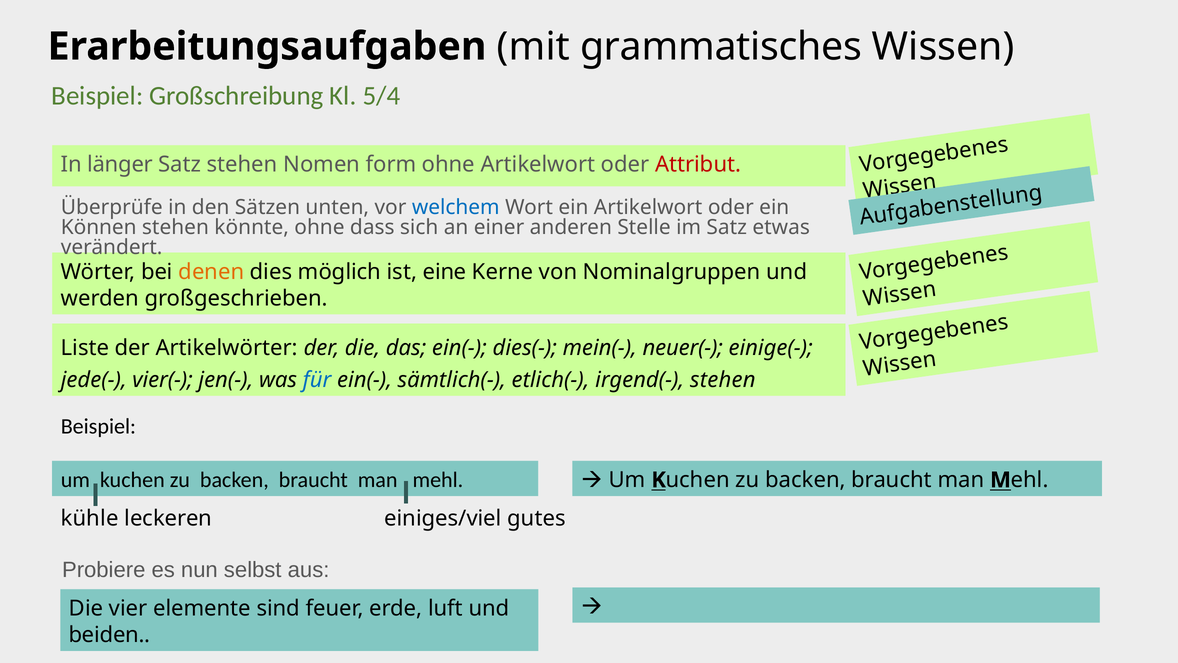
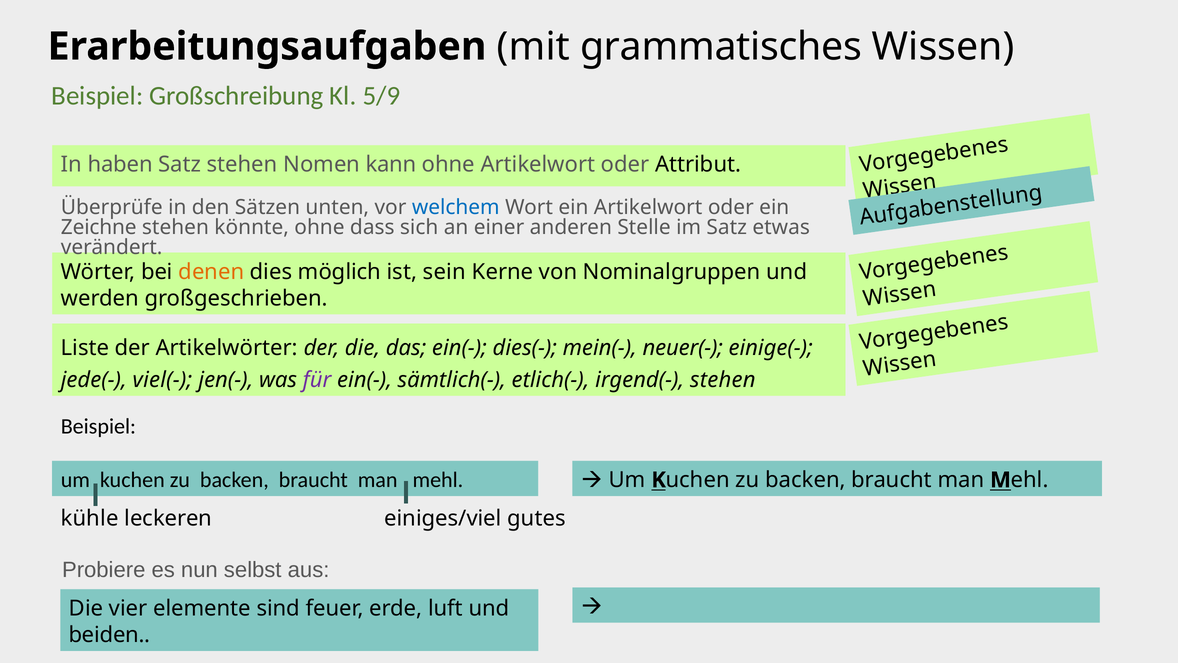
5/4: 5/4 -> 5/9 (381, 96)
länger: länger -> haben (120, 164)
form: form -> kann (391, 164)
Attribut colour: red -> black (698, 164)
Können: Können -> Zeichne (99, 227)
eine: eine -> sein (444, 272)
vier(-: vier(- -> viel(- (162, 380)
für colour: blue -> purple (317, 380)
